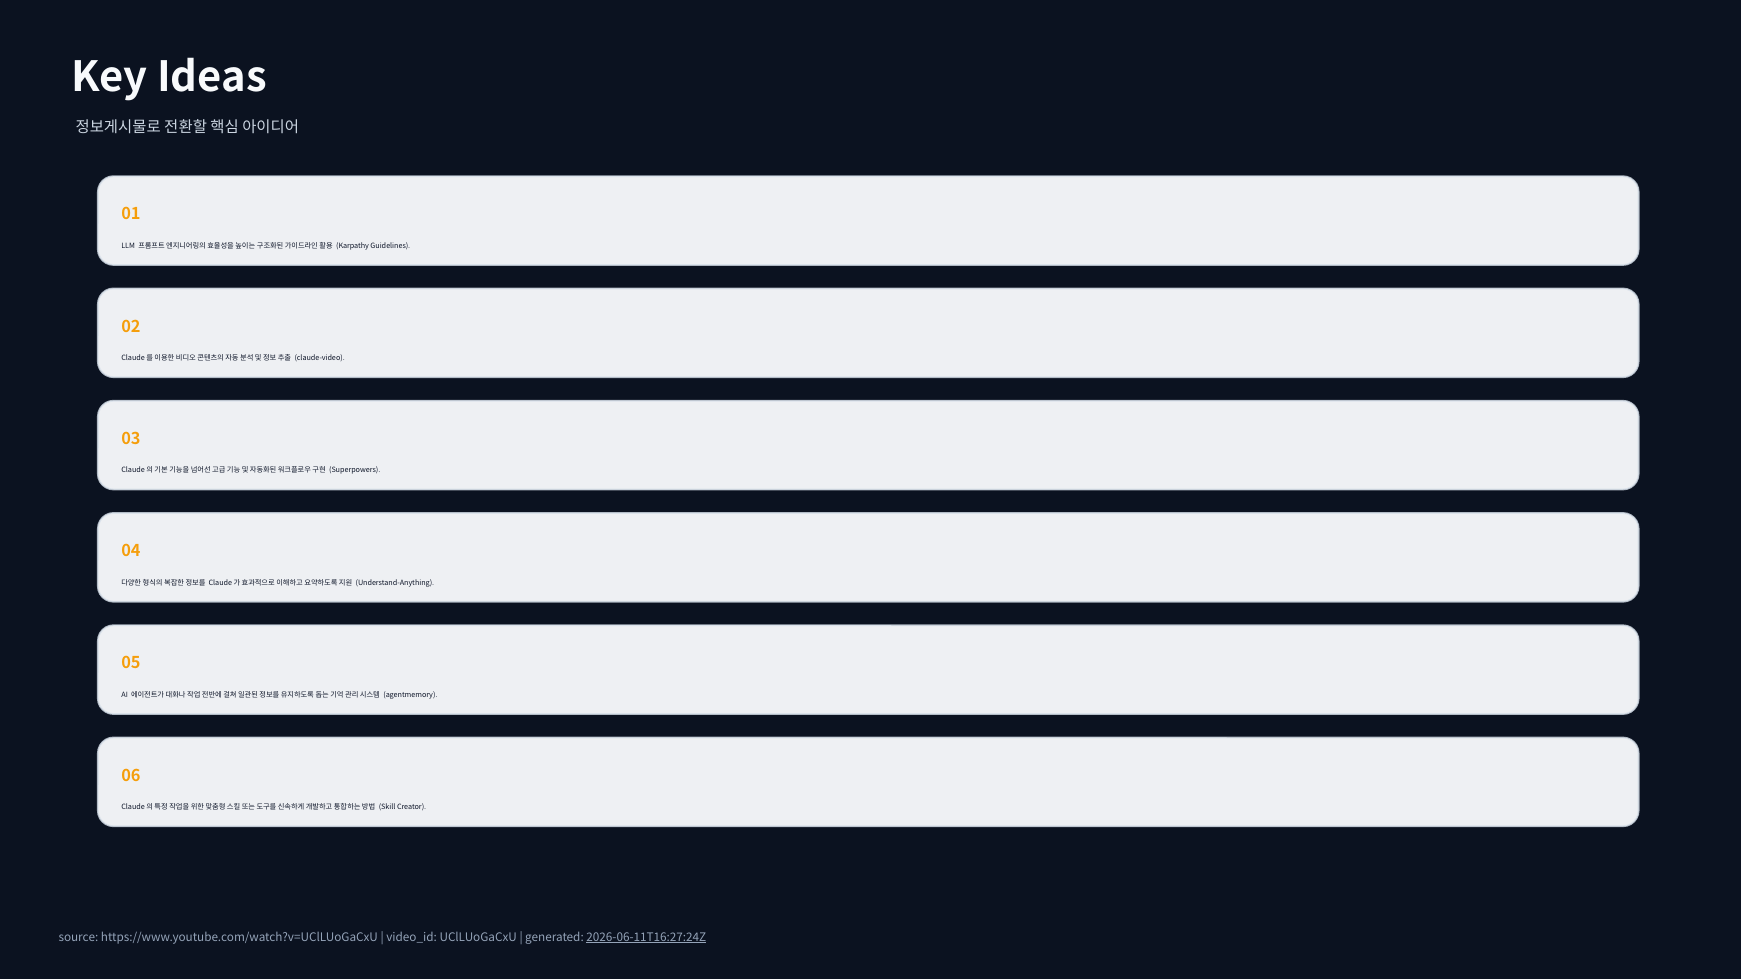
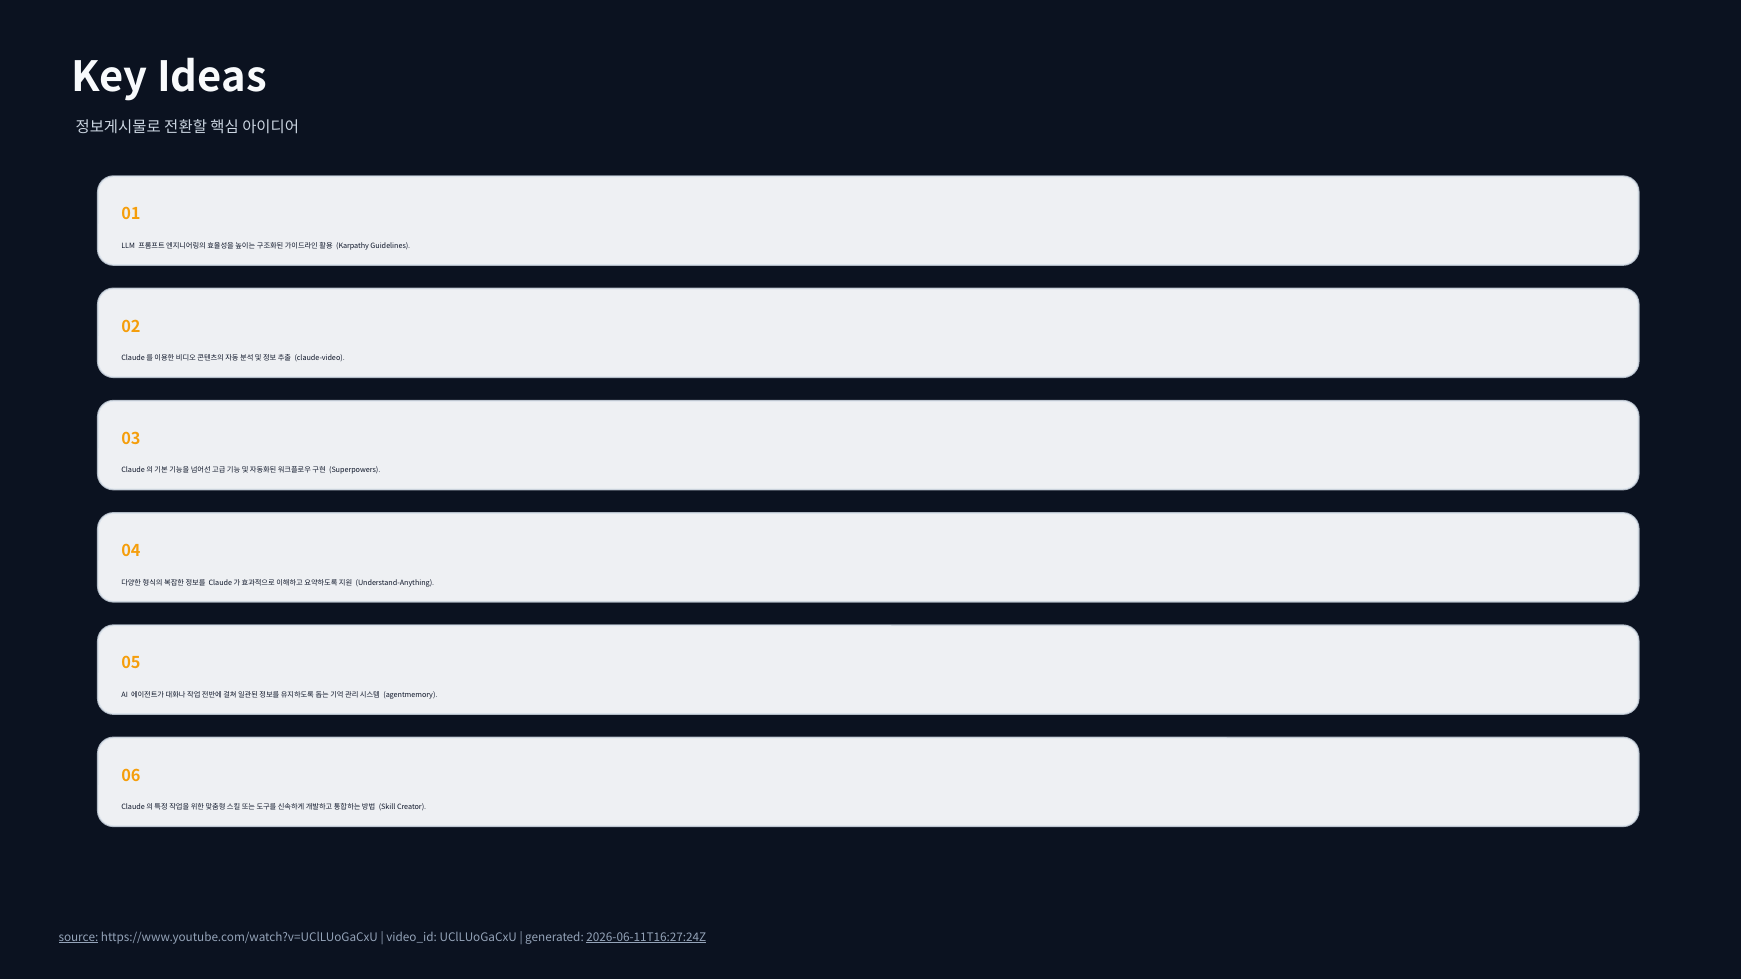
source underline: none -> present (79, 938)
